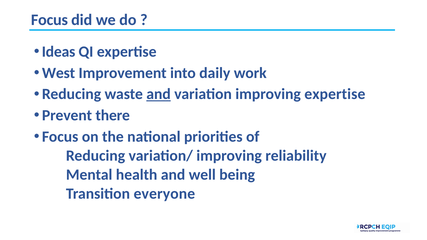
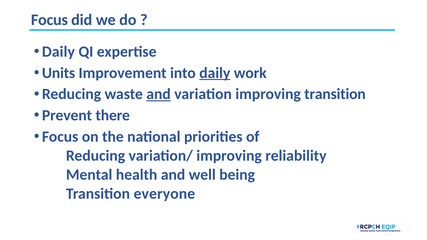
Ideas: Ideas -> Daily (58, 52)
West: West -> Units (59, 73)
daily underline: none -> present (215, 73)
improving expertise: expertise -> transition (335, 94)
